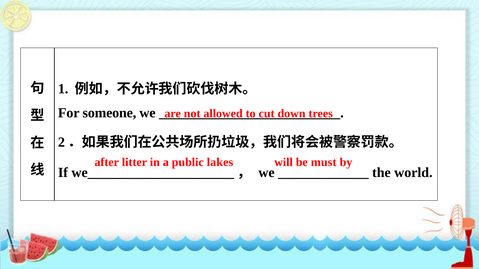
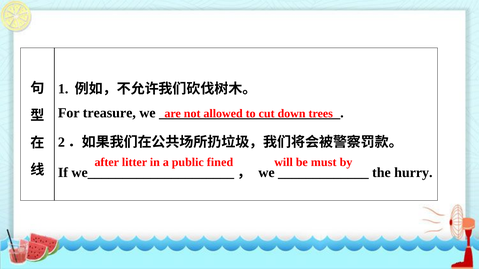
someone: someone -> treasure (109, 113)
lakes: lakes -> fined (220, 162)
world: world -> hurry (413, 173)
